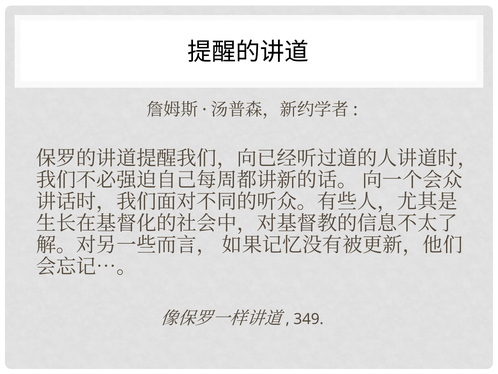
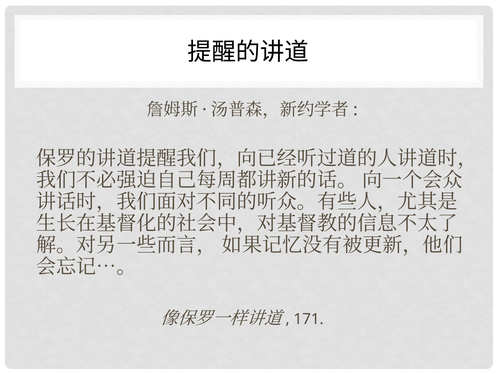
349: 349 -> 171 (309, 319)
